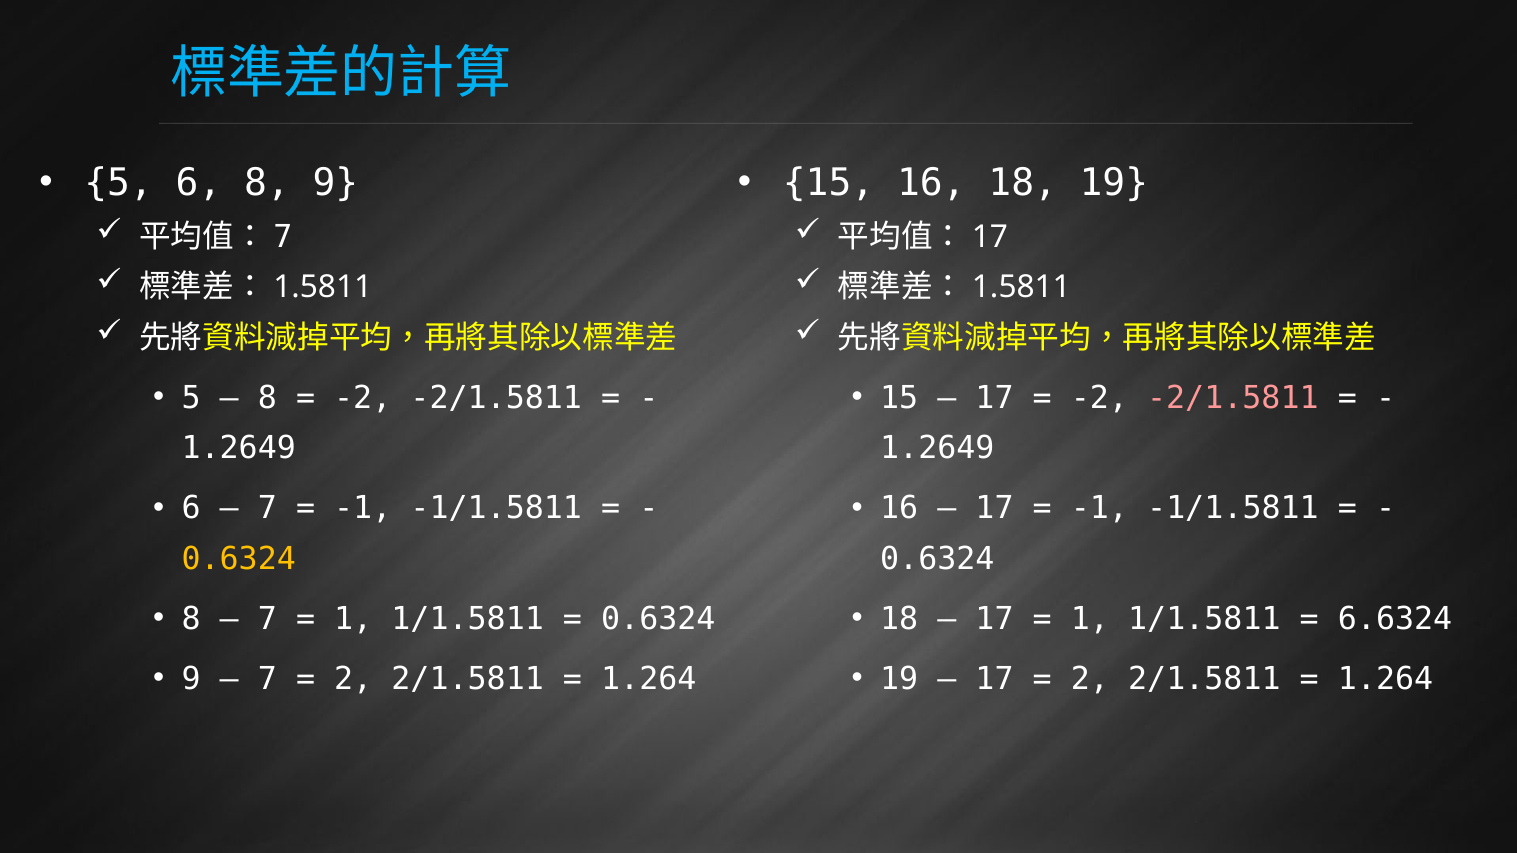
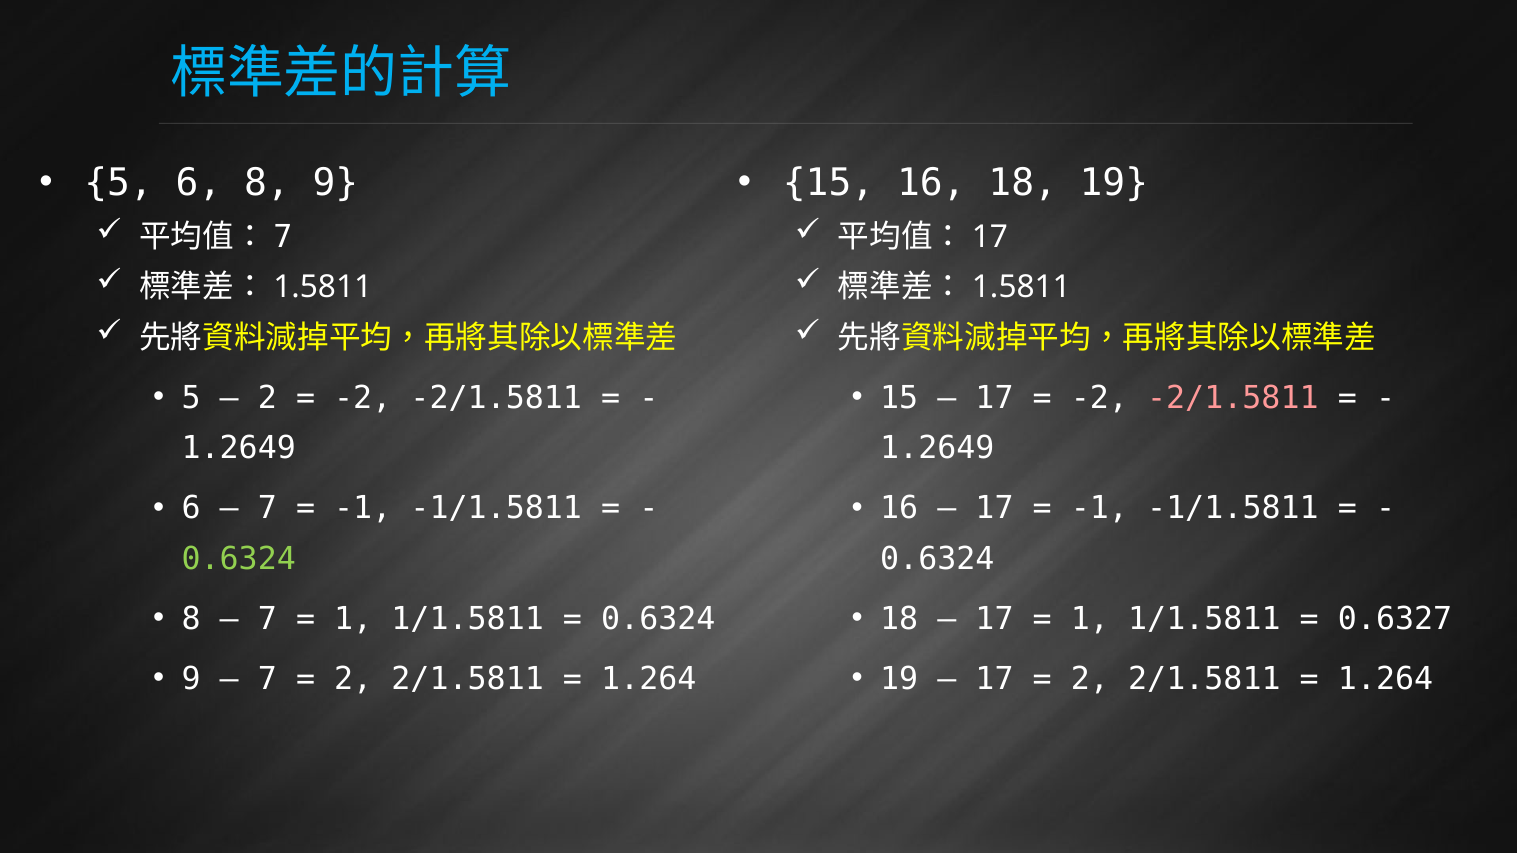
8: 8 -> 2 (267, 398)
0.6324 colour: yellow -> light green (239, 559)
6.6324: 6.6324 -> 0.6327 (1395, 619)
